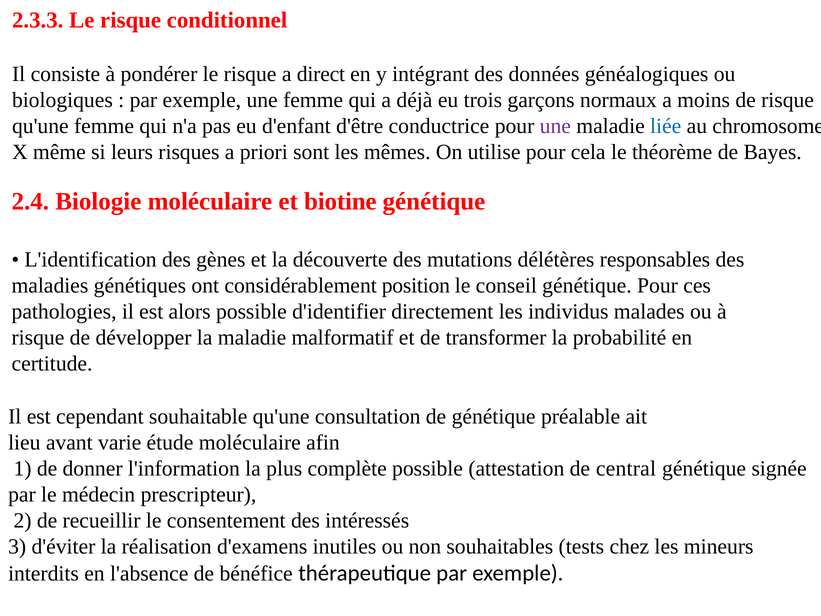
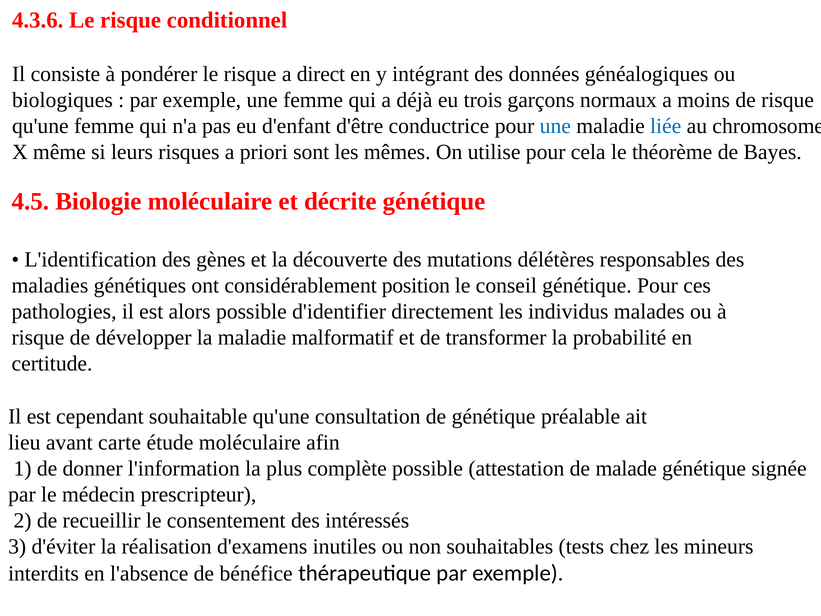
2.3.3: 2.3.3 -> 4.3.6 (38, 20)
une colour: purple -> blue (555, 126)
2.4: 2.4 -> 4.5 (30, 201)
biotine: biotine -> décrite (340, 201)
varie: varie -> carte (120, 442)
central: central -> malade (626, 468)
